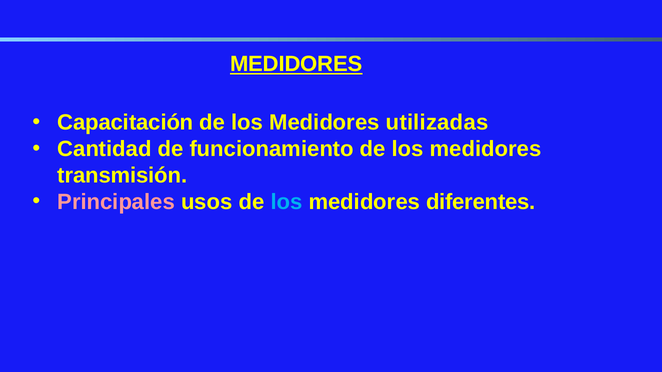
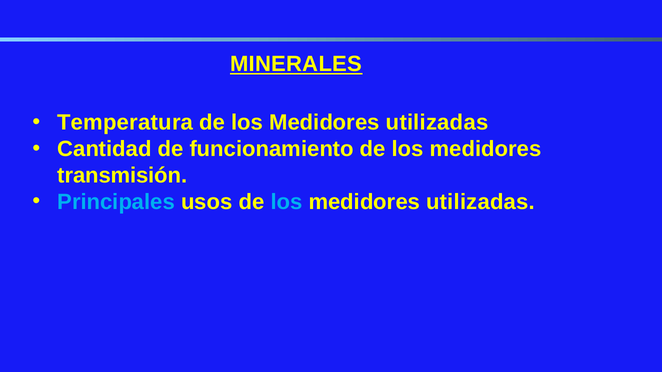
MEDIDORES: MEDIDORES -> MINERALES (296, 64)
Capacitación: Capacitación -> Temperatura (125, 123)
Principales colour: pink -> light blue (116, 202)
diferentes: diferentes -> utilizadas (481, 202)
